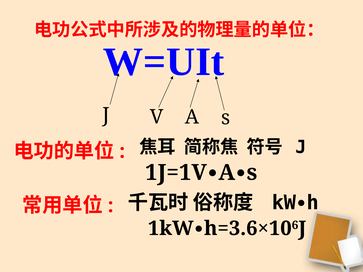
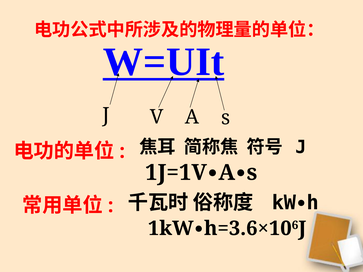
W=UIt underline: none -> present (164, 62)
